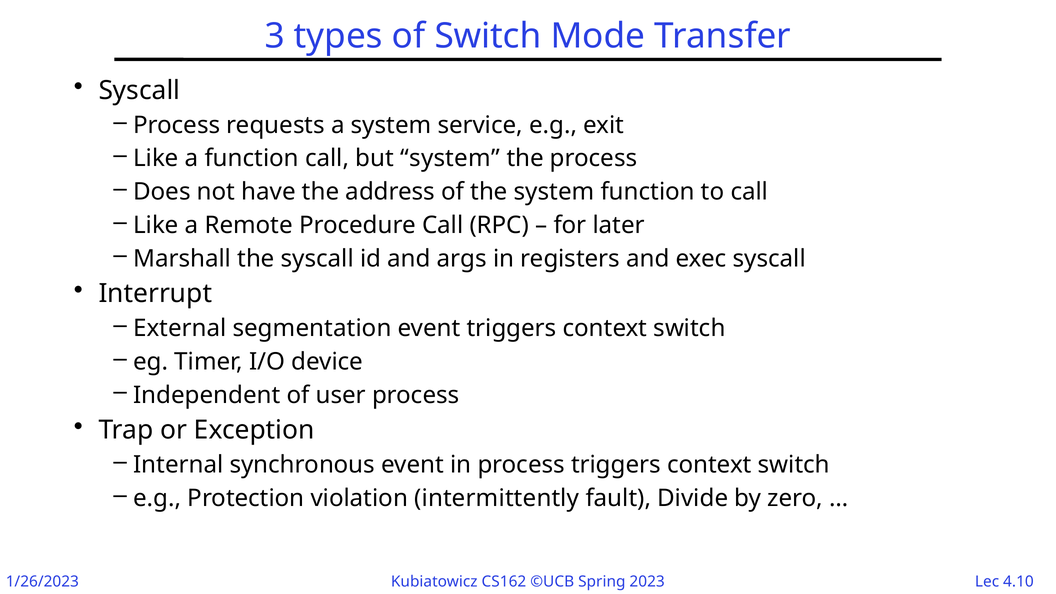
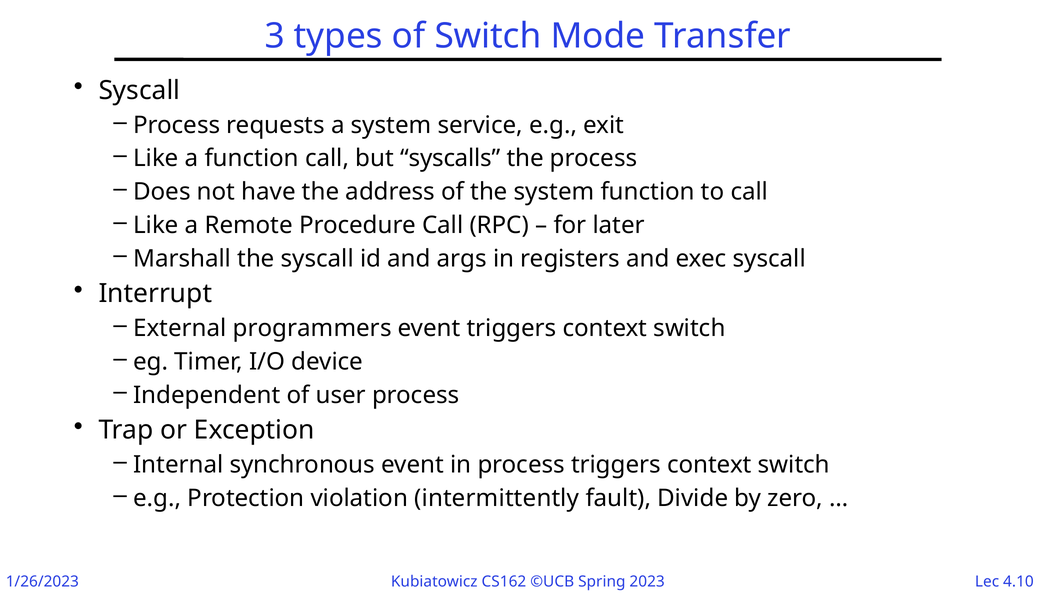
but system: system -> syscalls (450, 158)
segmentation: segmentation -> programmers (312, 328)
